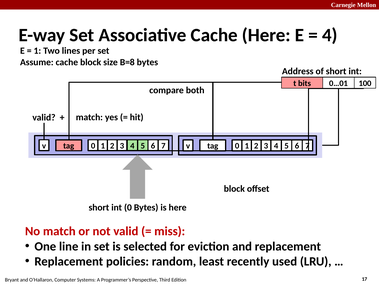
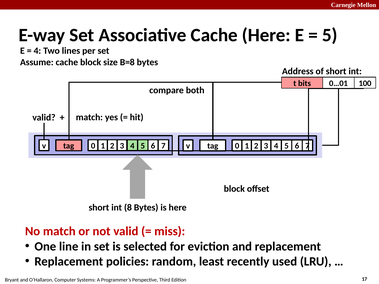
4: 4 -> 5 (330, 35)
1: 1 -> 4 (37, 51)
0: 0 -> 8 (128, 208)
